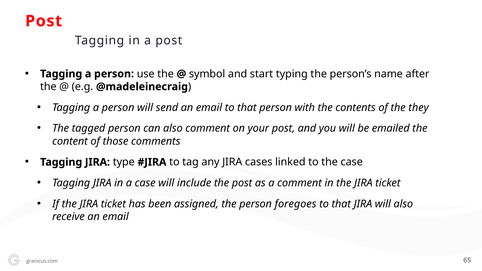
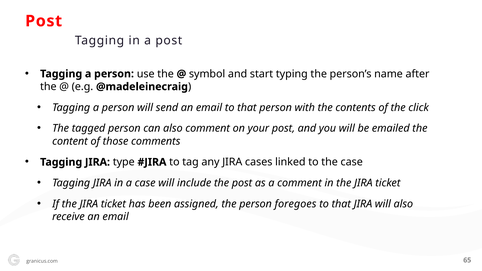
they: they -> click (419, 108)
